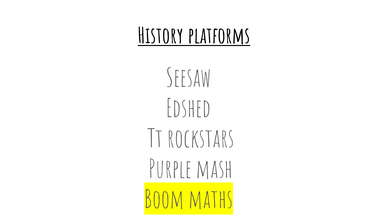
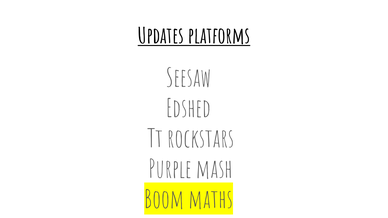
History: History -> Updates (161, 36)
